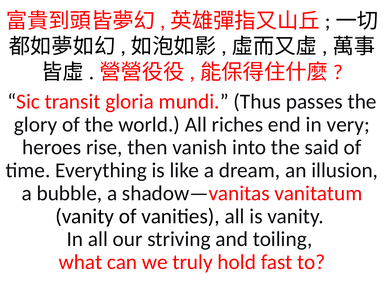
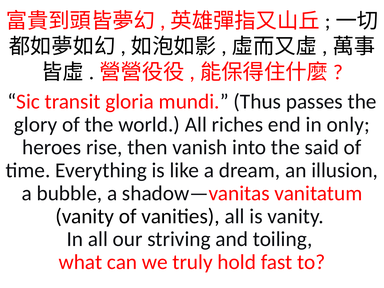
very: very -> only (348, 125)
